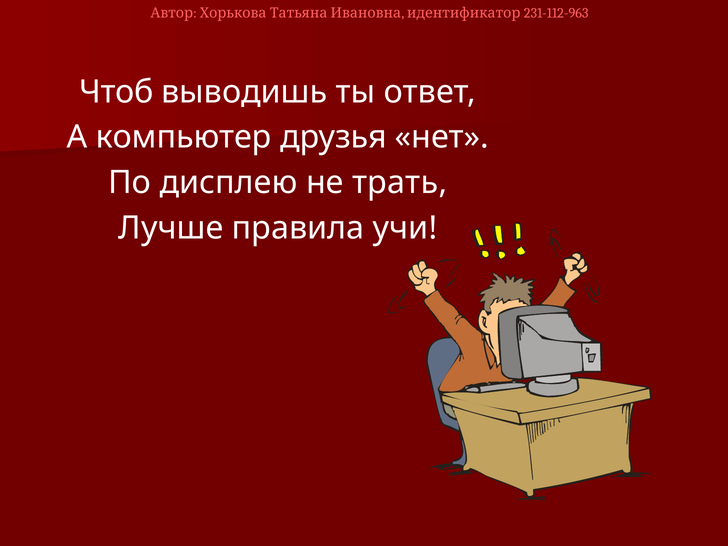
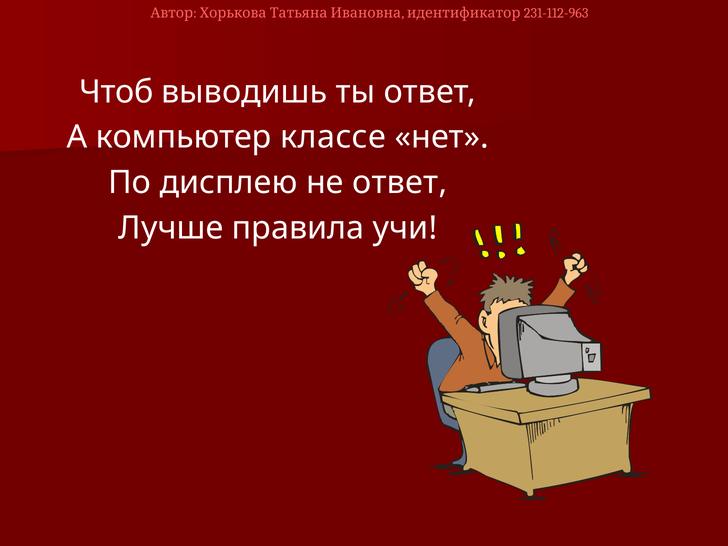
друзья: друзья -> классе (333, 137)
не трать: трать -> ответ (400, 183)
